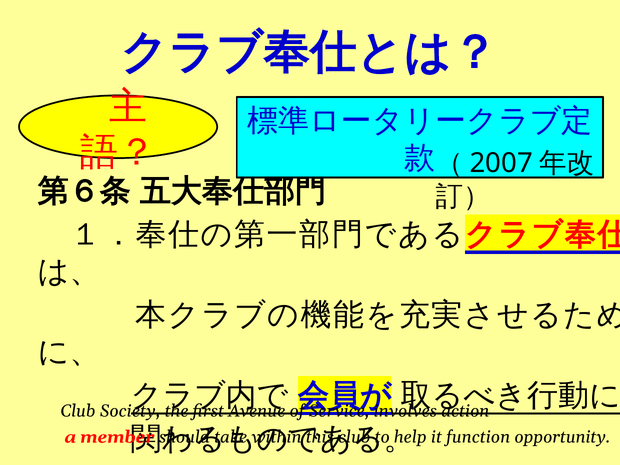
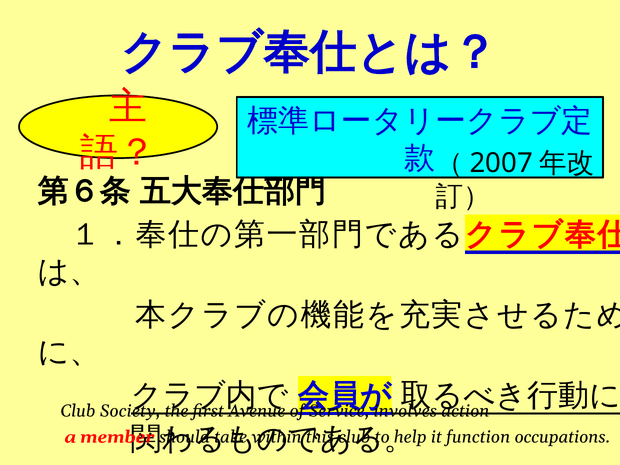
opportunity: opportunity -> occupations (562, 437)
